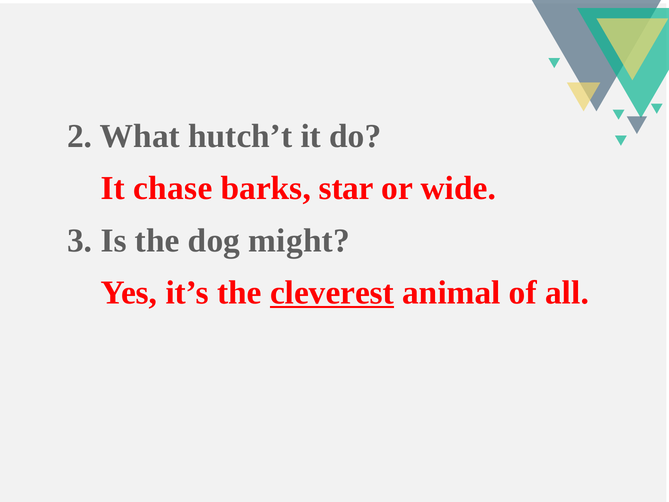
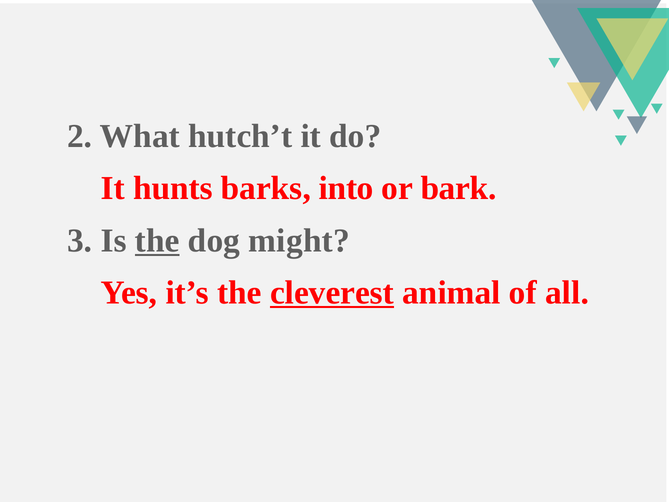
chase: chase -> hunts (173, 188)
star: star -> into (346, 188)
wide: wide -> bark (459, 188)
the underline: none -> present (157, 240)
